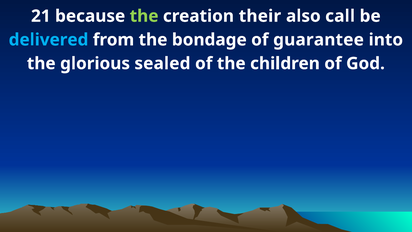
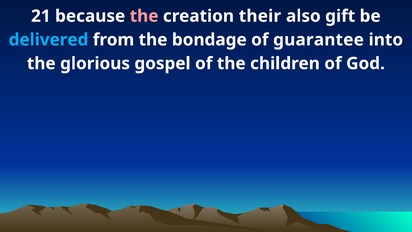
the colour: light green -> pink (144, 16)
call: call -> gift (340, 16)
sealed: sealed -> gospel (163, 63)
